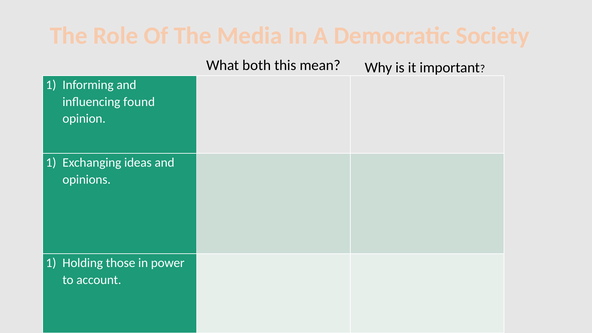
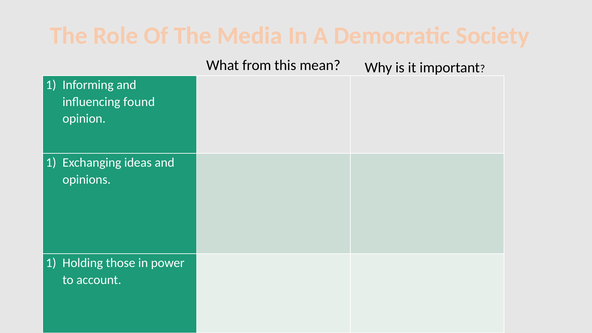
both: both -> from (257, 65)
